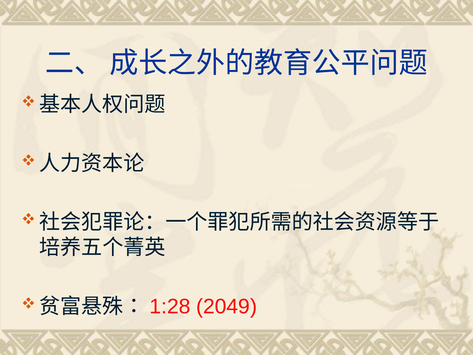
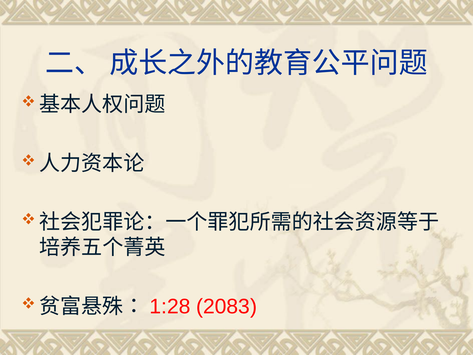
2049: 2049 -> 2083 (227, 306)
